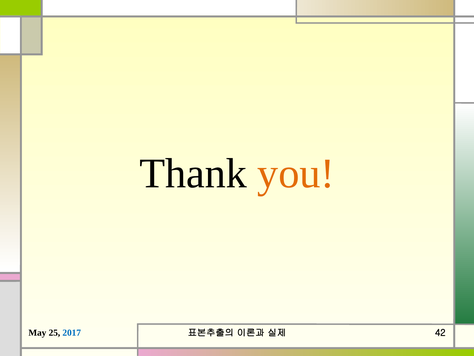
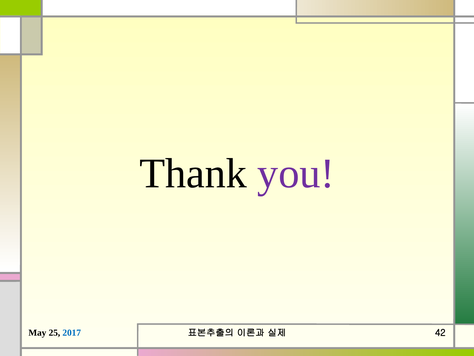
you colour: orange -> purple (296, 173)
